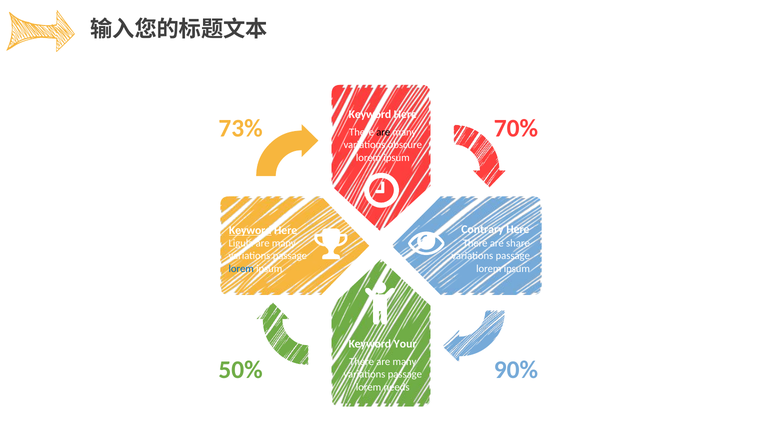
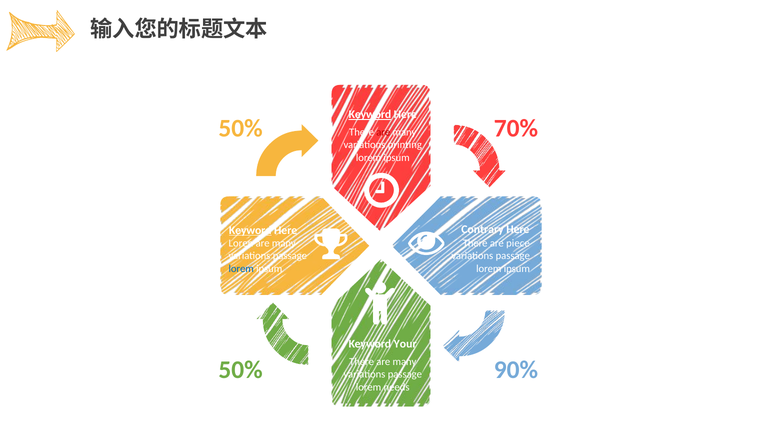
Keyword underline: none -> present (370, 114)
73%: 73% -> 50% (241, 128)
are colour: black -> red (383, 132)
obscure: obscure -> printing (405, 145)
Ligula: Ligula -> Loren (241, 243)
share: share -> piece (518, 243)
